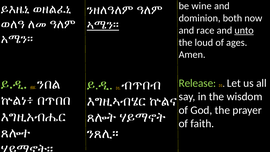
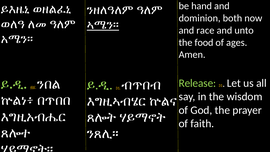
wine: wine -> hand (202, 6)
unto underline: present -> none (244, 30)
loud: loud -> food (204, 42)
